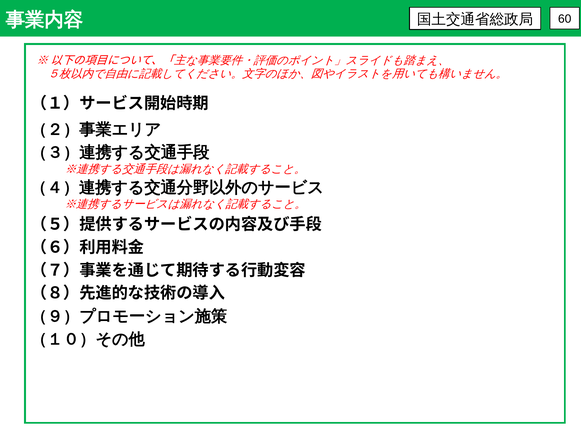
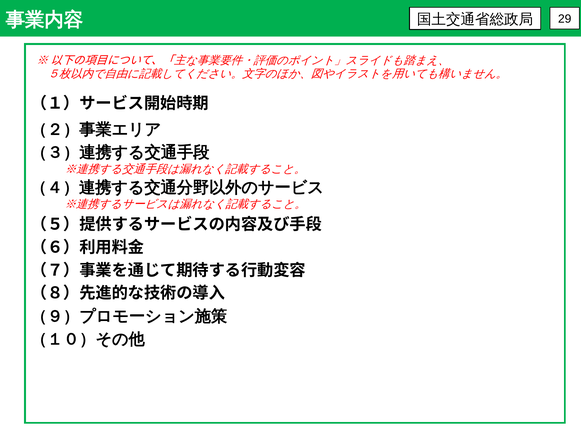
60: 60 -> 29 (565, 19)
